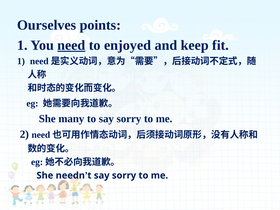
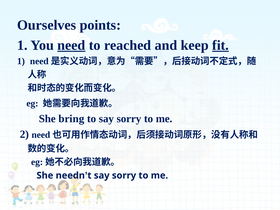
enjoyed: enjoyed -> reached (128, 45)
fit underline: none -> present (221, 45)
many: many -> bring (71, 119)
